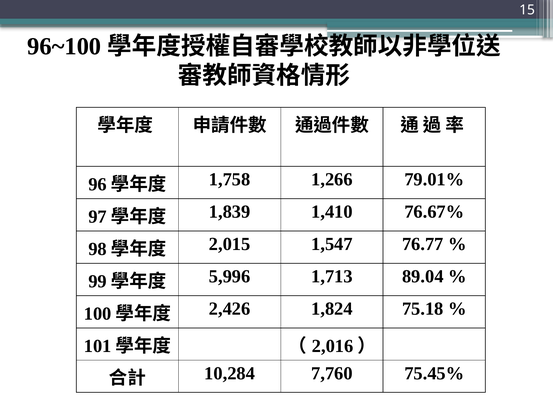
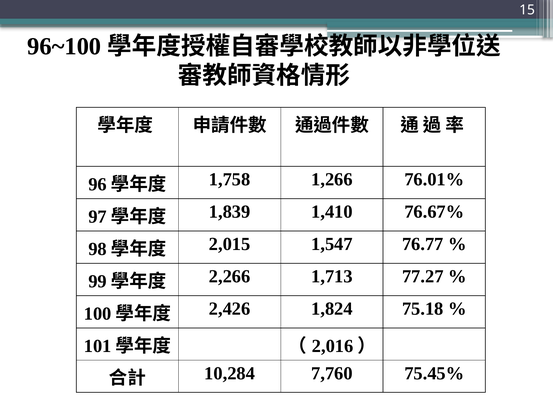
79.01%: 79.01% -> 76.01% (434, 179)
5,996: 5,996 -> 2,266 (230, 276)
89.04: 89.04 -> 77.27 (423, 276)
